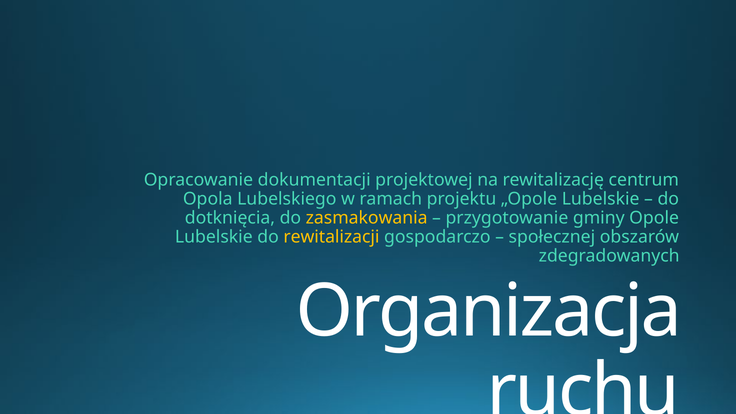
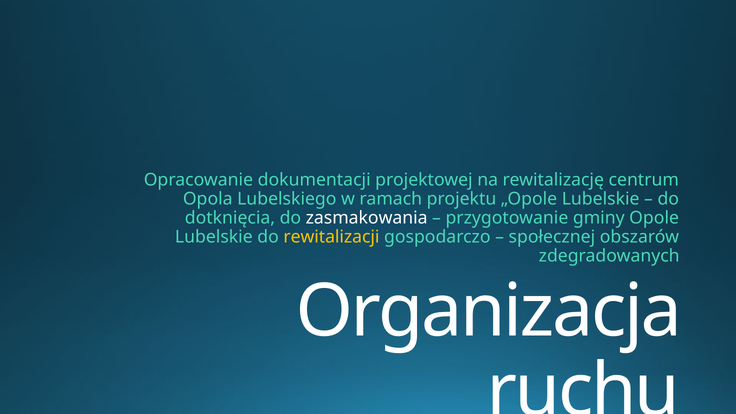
zasmakowania colour: yellow -> white (367, 218)
